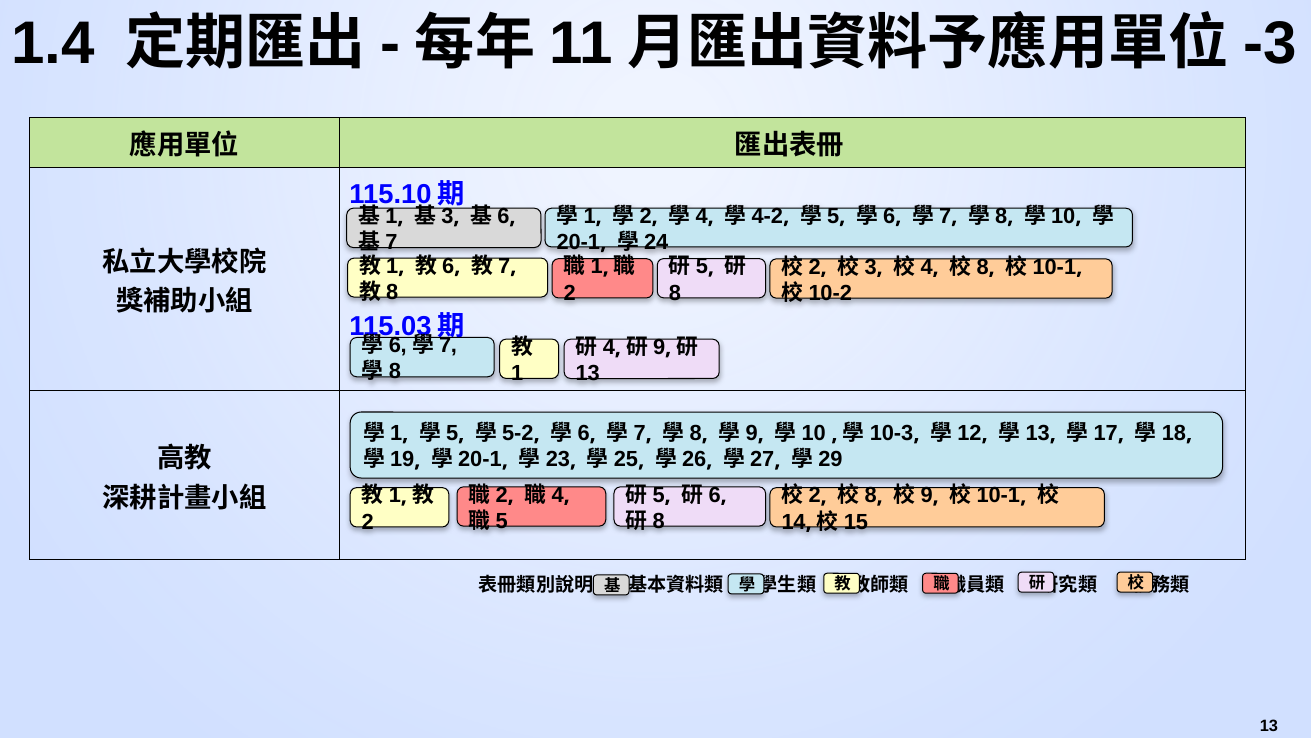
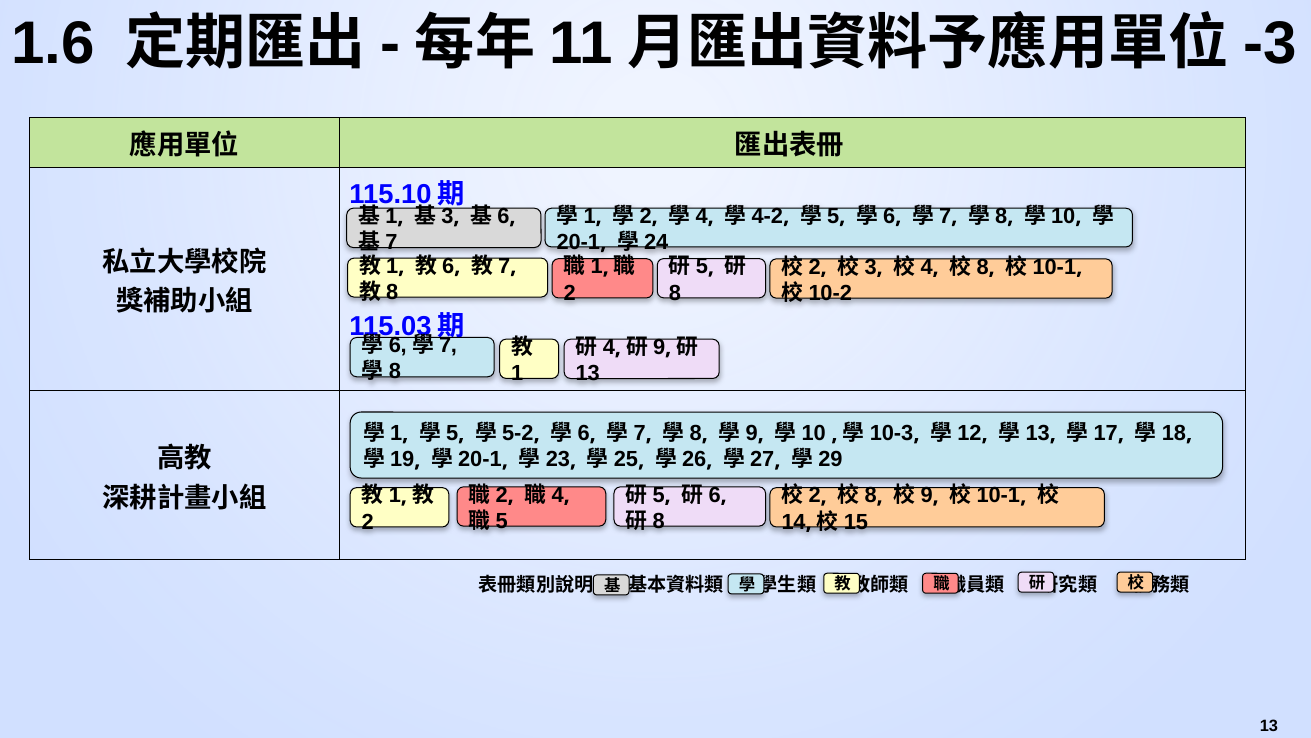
1.4: 1.4 -> 1.6 (53, 44)
